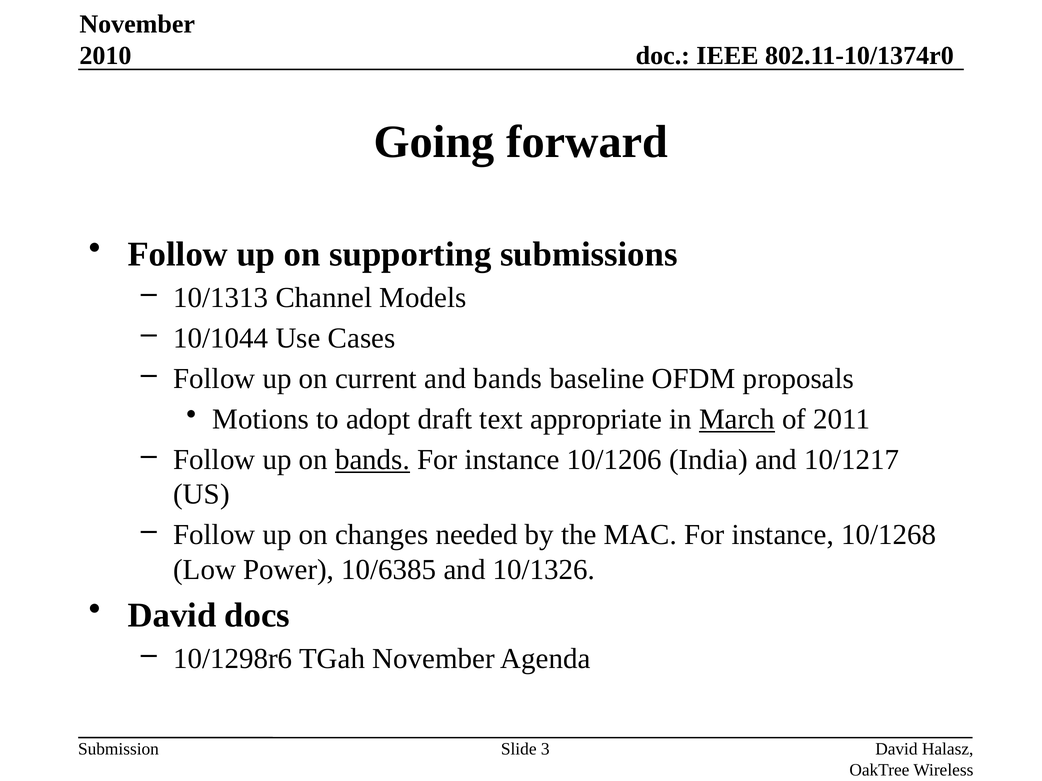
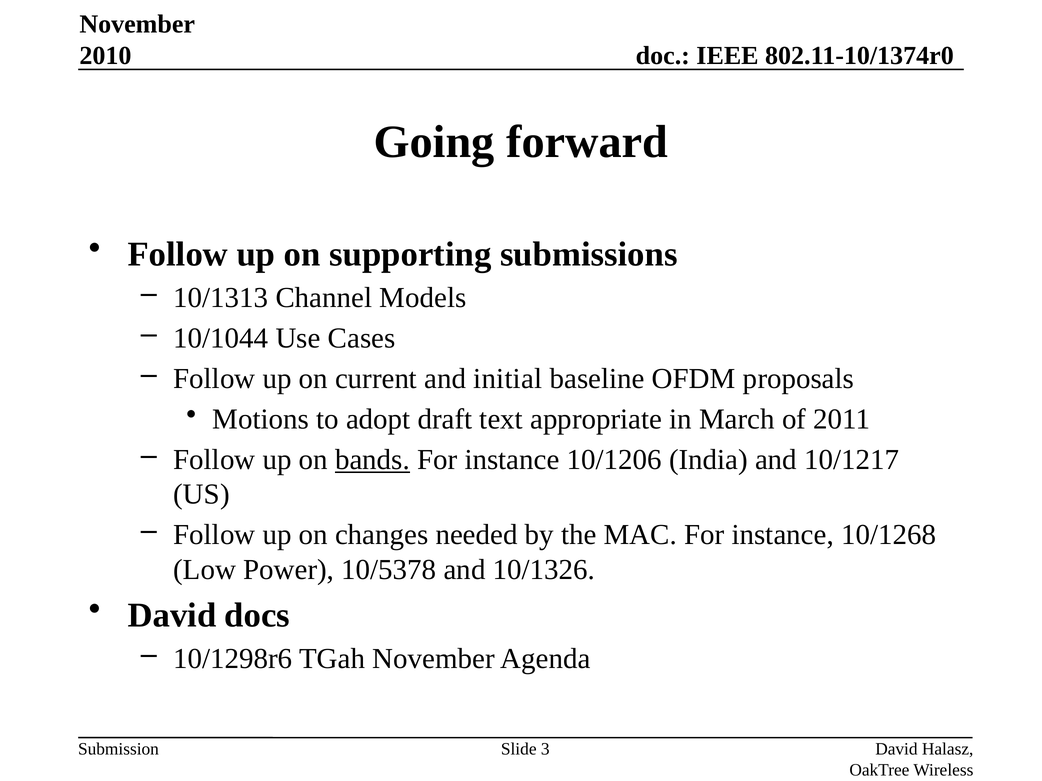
and bands: bands -> initial (508, 379)
March underline: present -> none (737, 419)
10/6385: 10/6385 -> 10/5378 (389, 570)
